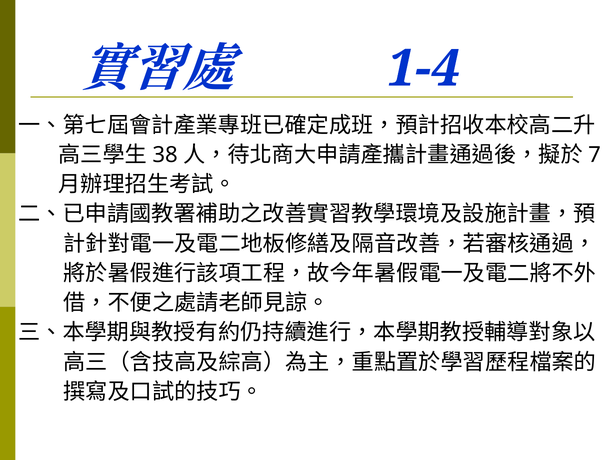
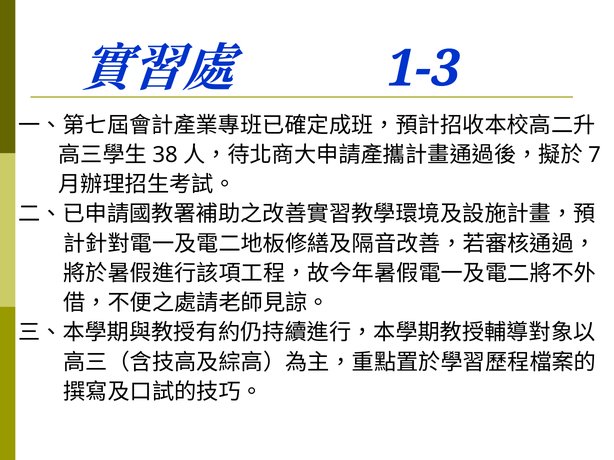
1-4: 1-4 -> 1-3 (423, 69)
